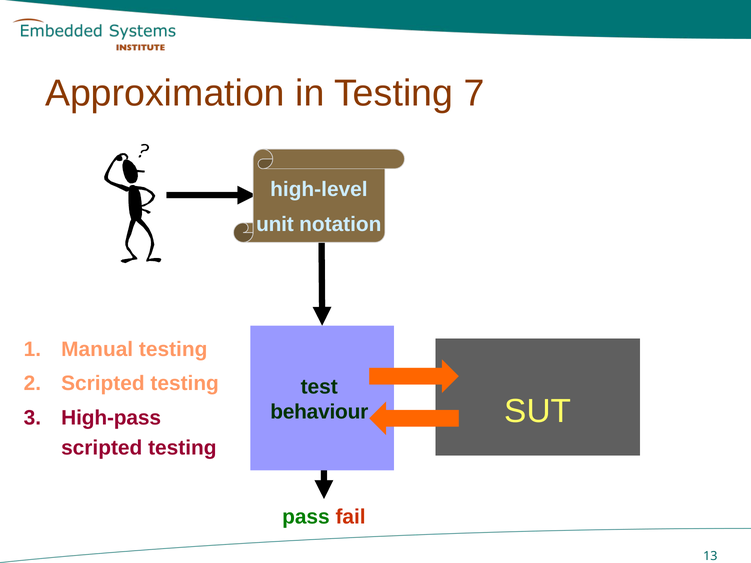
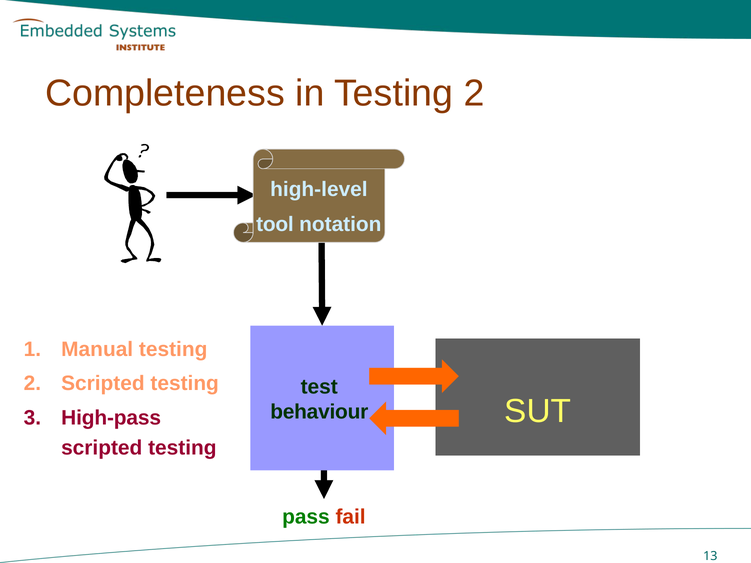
Approximation: Approximation -> Completeness (165, 94)
in Testing 7: 7 -> 2 (474, 94)
unit: unit -> tool (275, 225)
